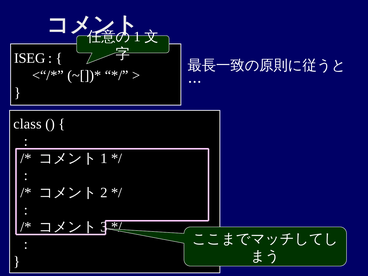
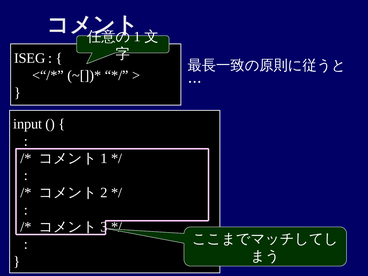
class: class -> input (28, 124)
